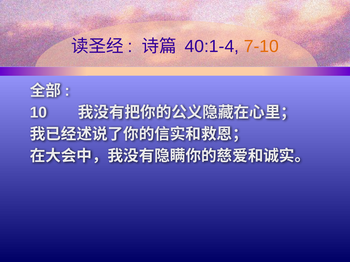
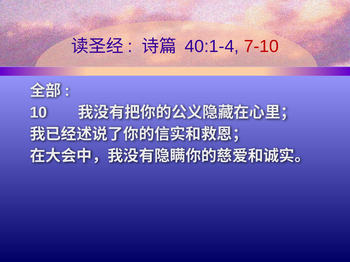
7-10 colour: orange -> red (261, 46)
